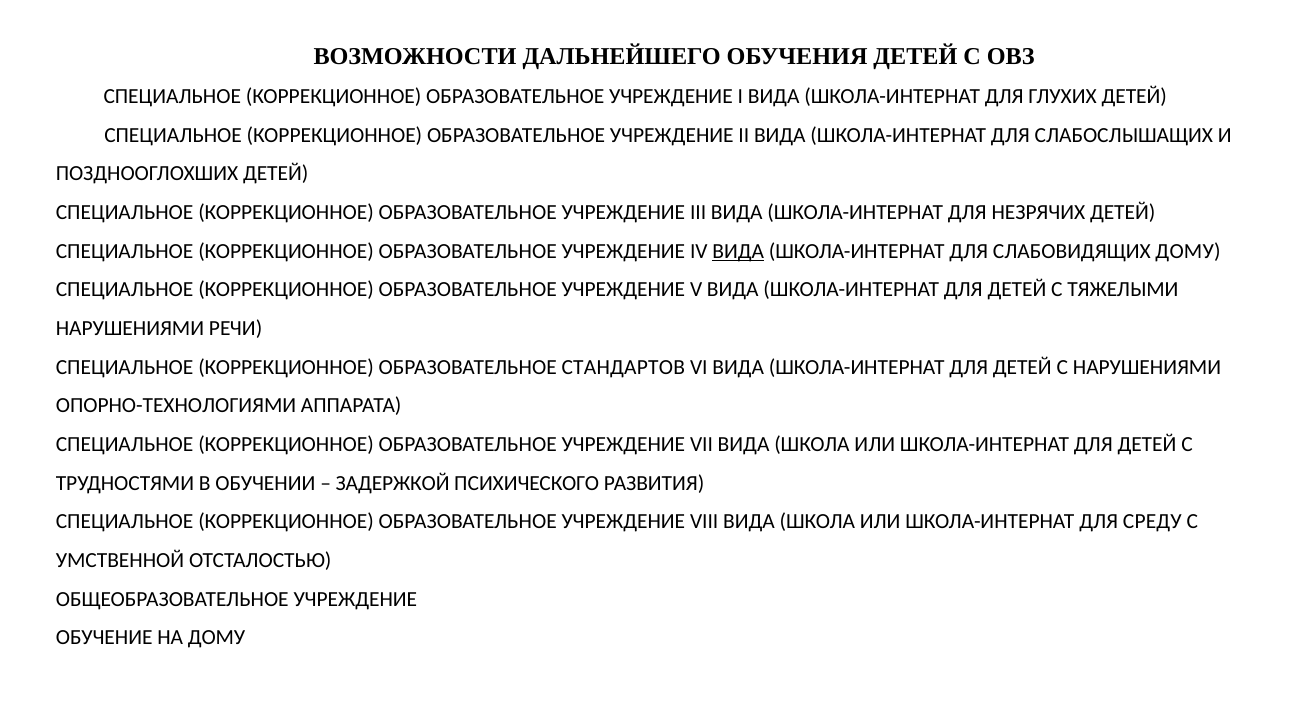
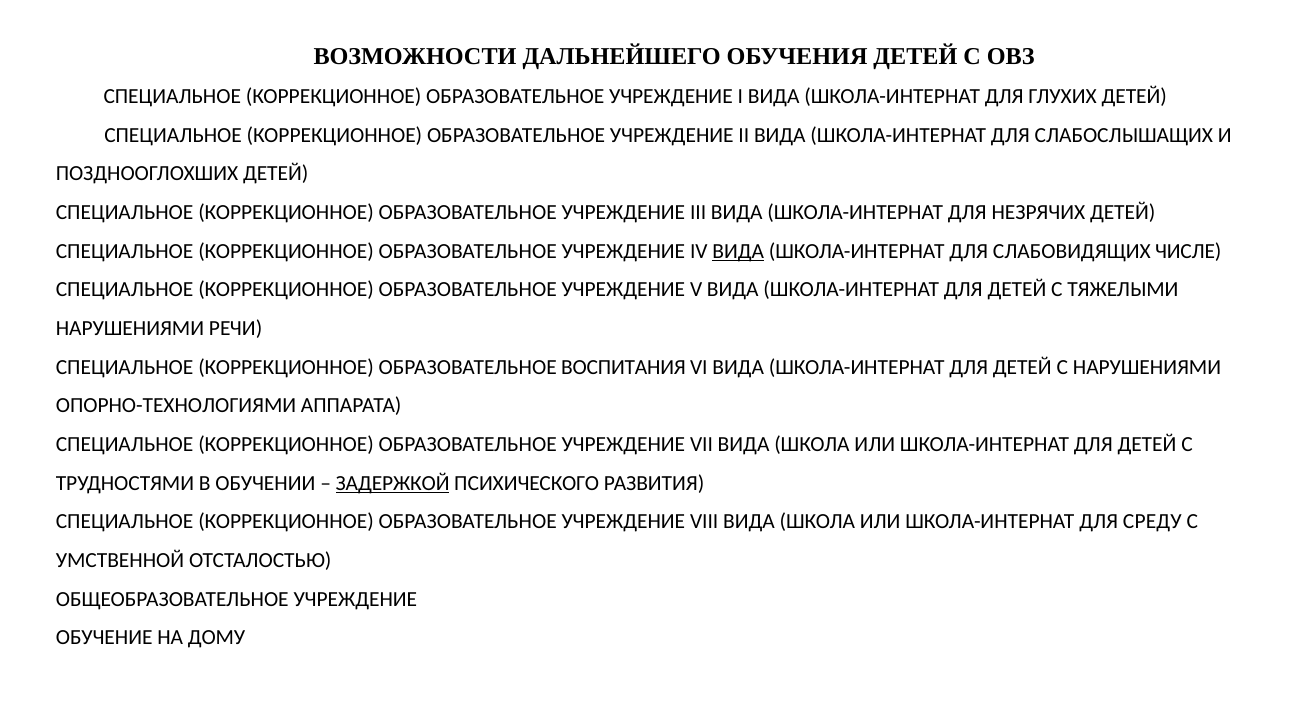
СЛАБОВИДЯЩИХ ДОМУ: ДОМУ -> ЧИСЛЕ (1188, 251)
СТАНДАРТОВ: СТАНДАРТОВ -> ВОСПИТАНИЯ (623, 367)
ЗАДЕРЖКОЙ underline: none -> present (393, 483)
